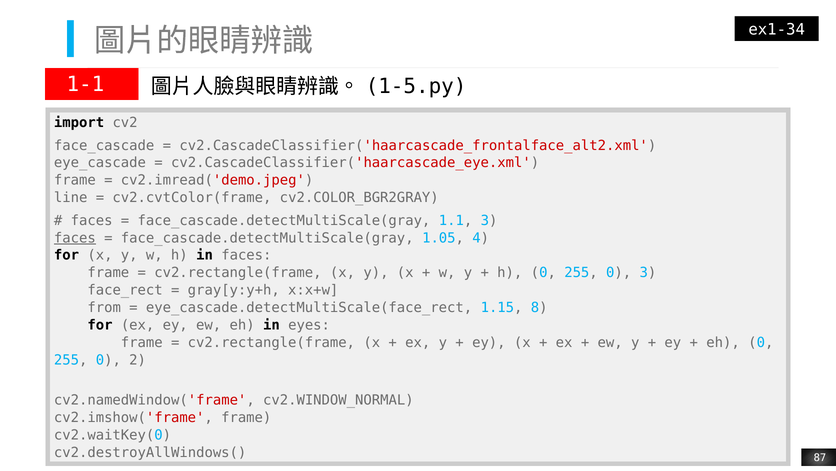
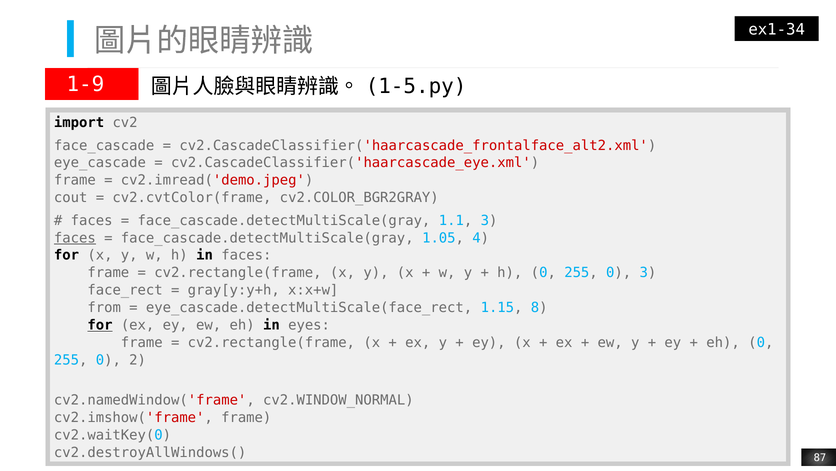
1-1: 1-1 -> 1-9 (85, 84)
line: line -> cout (71, 197)
for underline: none -> present (100, 325)
